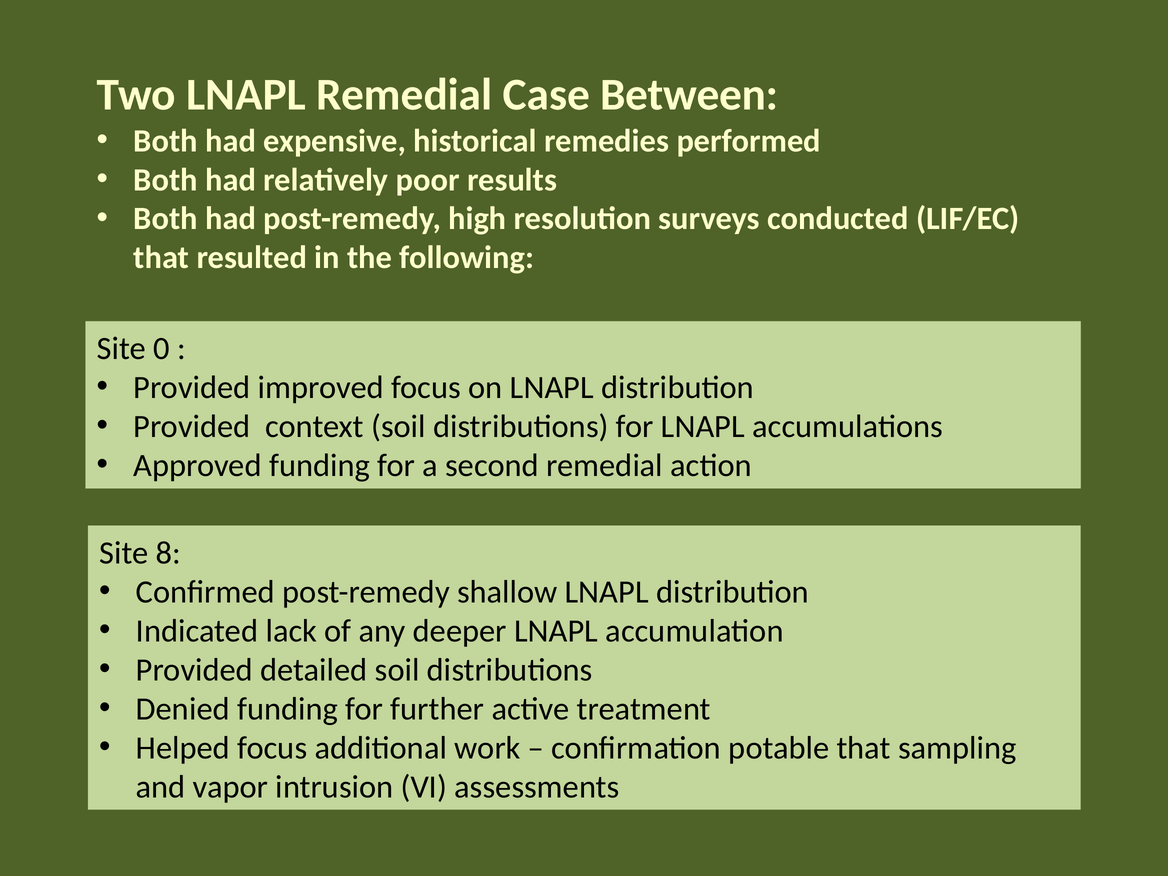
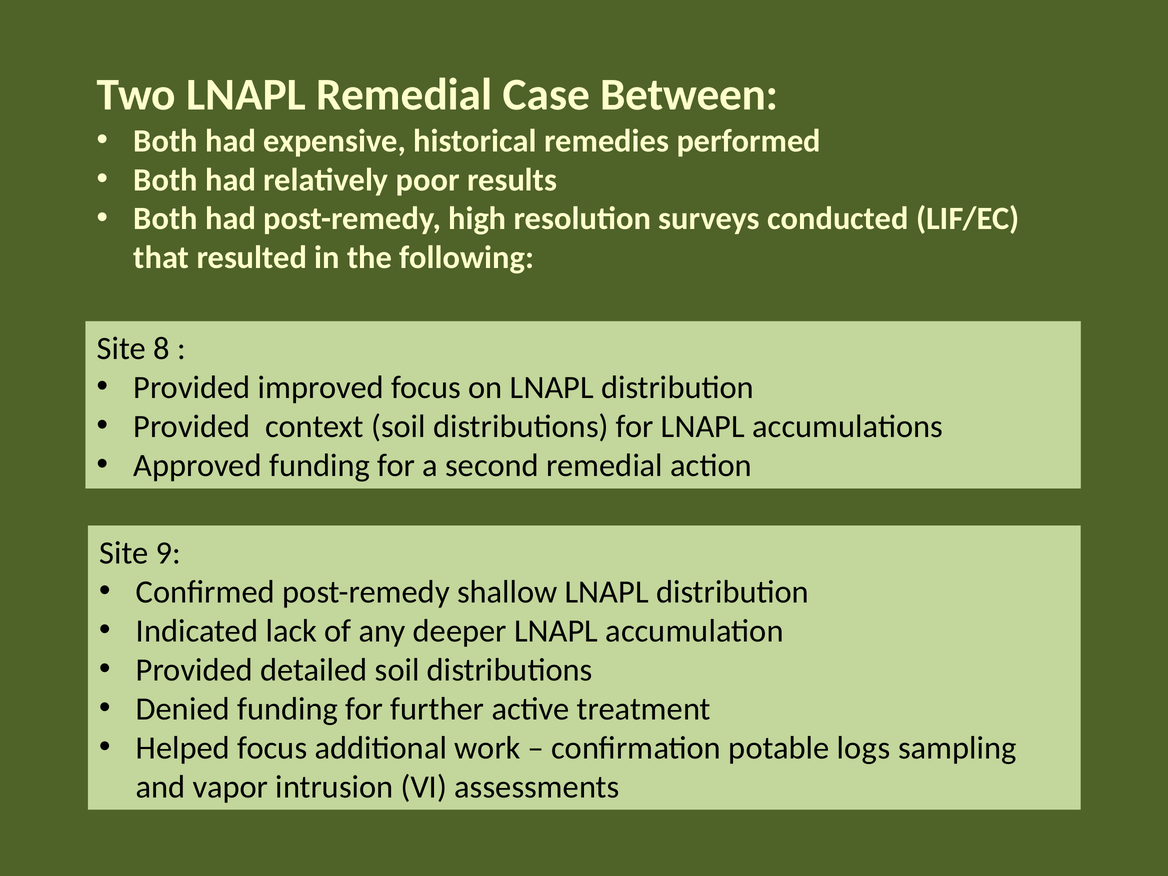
0: 0 -> 8 (162, 349)
8: 8 -> 9 (168, 553)
potable that: that -> logs (863, 748)
